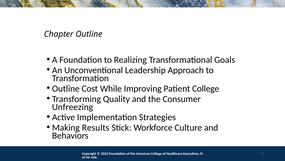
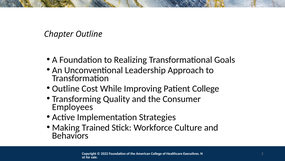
Unfreezing: Unfreezing -> Employees (72, 106)
Results: Results -> Trained (96, 127)
